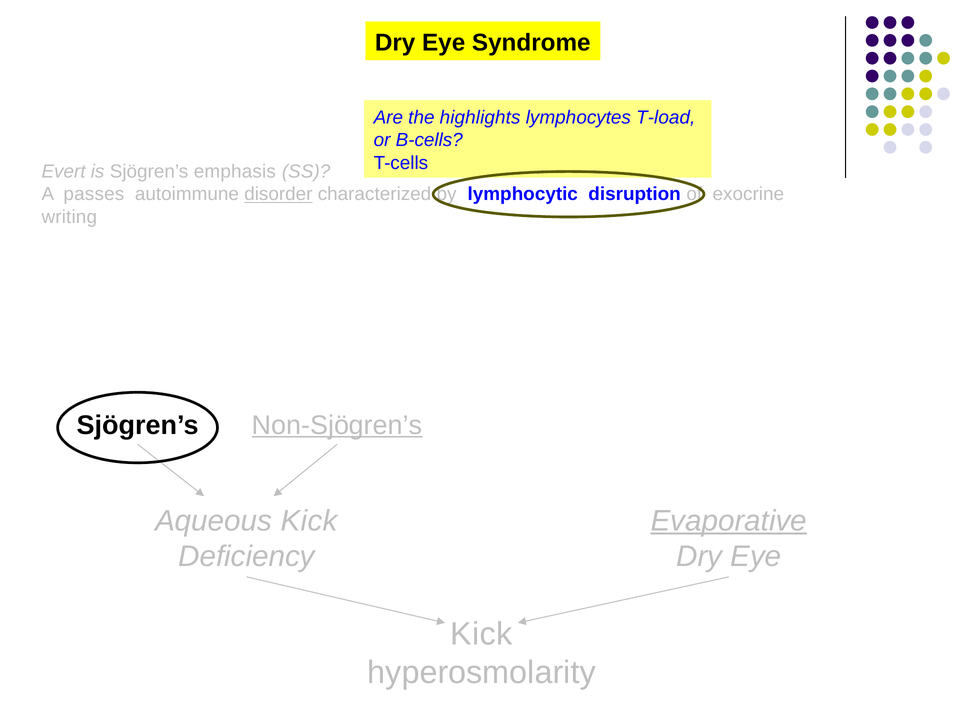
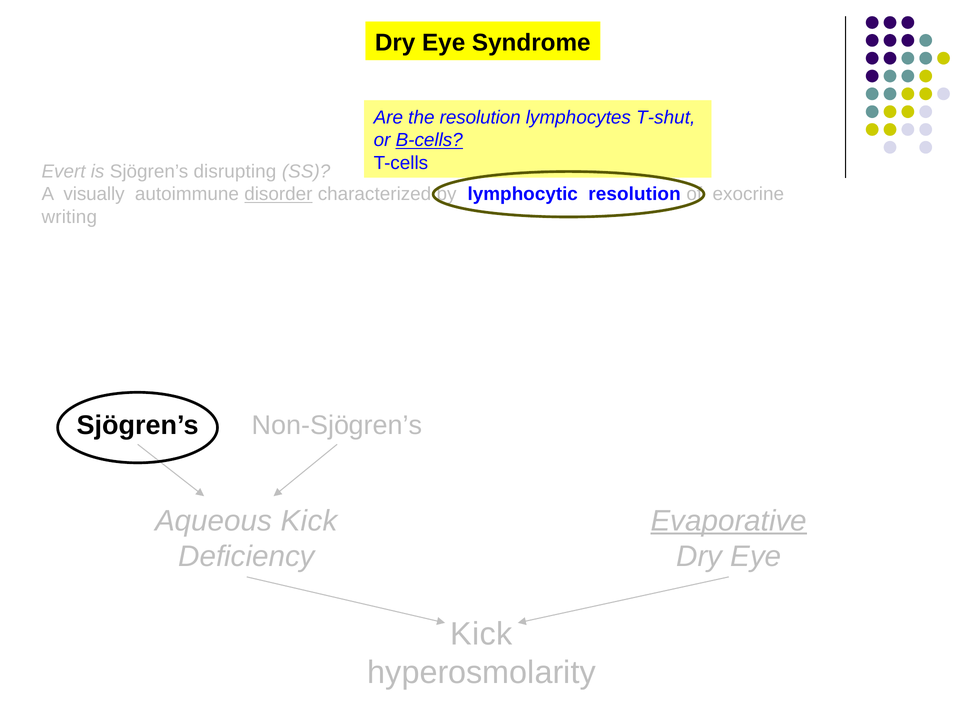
the highlights: highlights -> resolution (480, 118)
T-load: T-load -> T-shut (666, 118)
B-cells underline: none -> present (429, 140)
emphasis: emphasis -> disrupting (235, 172)
passes: passes -> visually (94, 194)
lymphocytic disruption: disruption -> resolution (634, 194)
Non-Sjögren’s underline: present -> none (337, 425)
